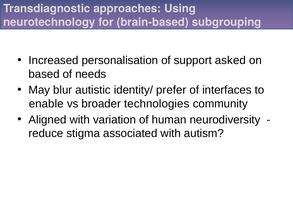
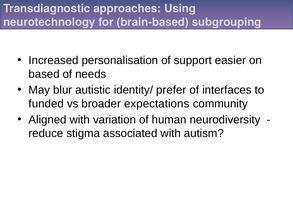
asked: asked -> easier (230, 60)
enable: enable -> funded (46, 104)
technologies: technologies -> expectations (157, 104)
